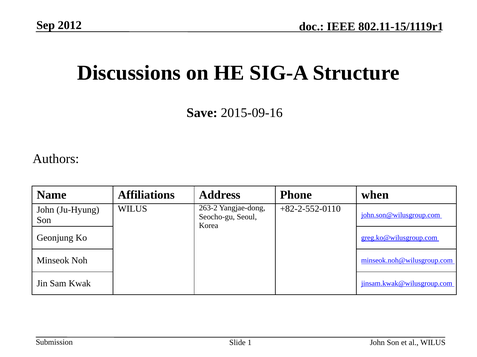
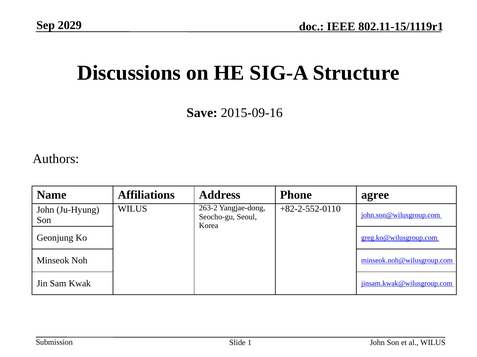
2012: 2012 -> 2029 (70, 25)
when: when -> agree (375, 195)
